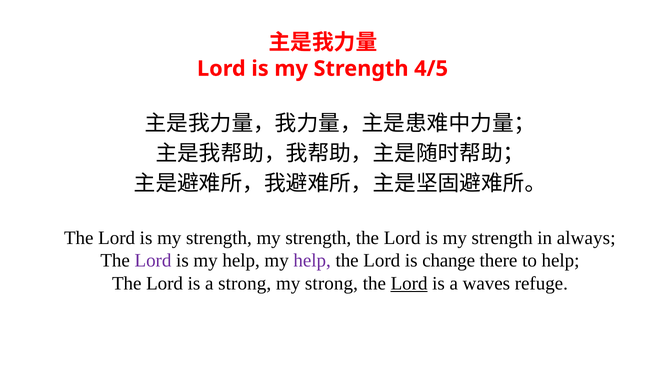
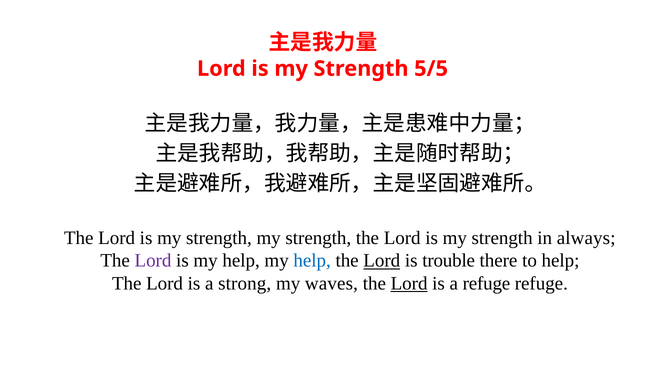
4/5: 4/5 -> 5/5 (431, 69)
help colour: purple -> blue (312, 261)
Lord underline: none -> present (382, 261)
change: change -> trouble (449, 261)
my strong: strong -> waves (331, 284)
a waves: waves -> refuge (486, 284)
